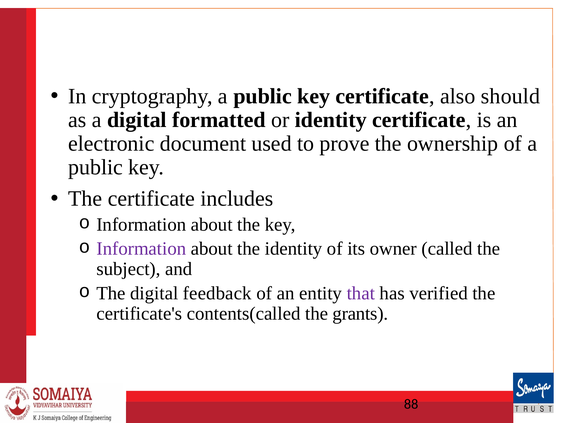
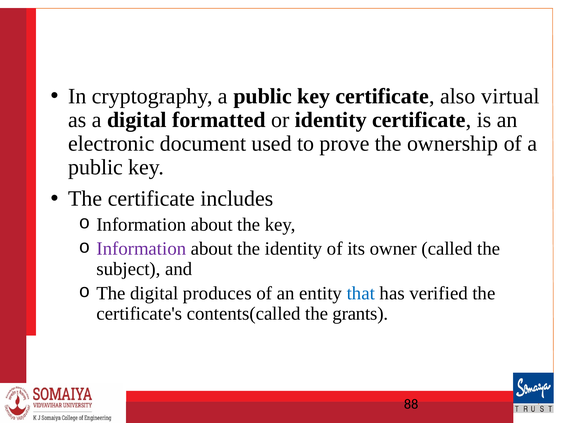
should: should -> virtual (510, 96)
feedback: feedback -> produces (217, 293)
that colour: purple -> blue (361, 293)
